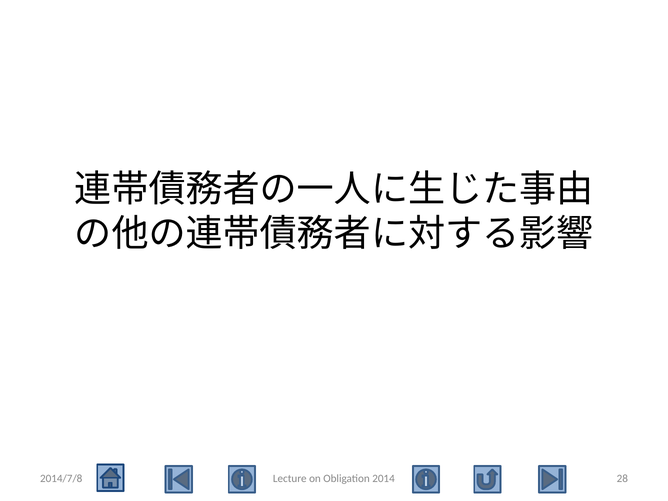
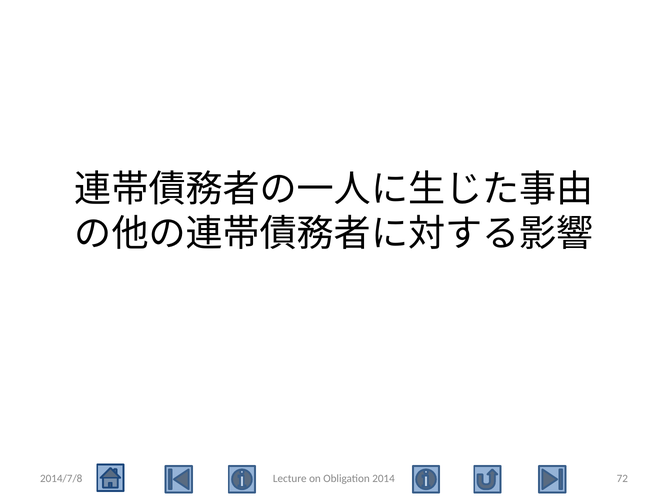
28: 28 -> 72 (622, 478)
